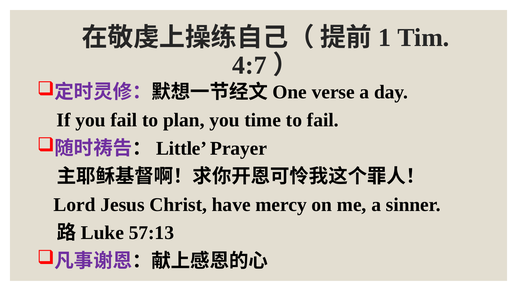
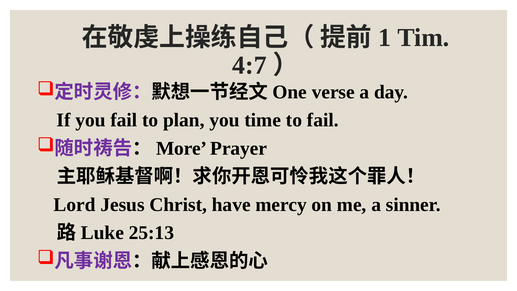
Little: Little -> More (182, 148)
57:13: 57:13 -> 25:13 (151, 233)
